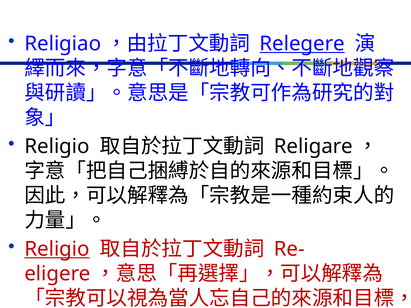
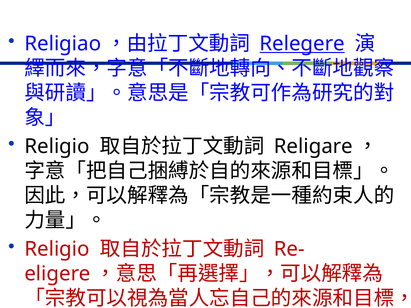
Religio underline: present -> none (57, 249)
